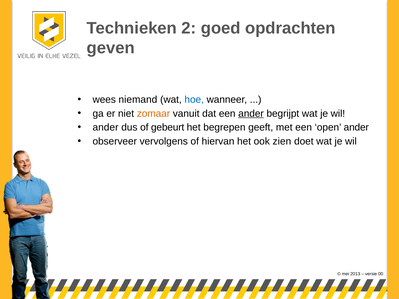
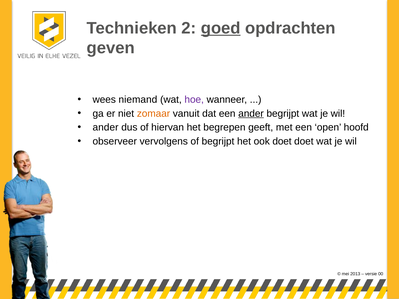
goed underline: none -> present (221, 28)
hoe colour: blue -> purple (194, 100)
gebeurt: gebeurt -> hiervan (168, 128)
open ander: ander -> hoofd (356, 128)
of hiervan: hiervan -> begrijpt (218, 141)
ook zien: zien -> doet (282, 141)
